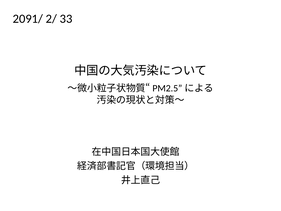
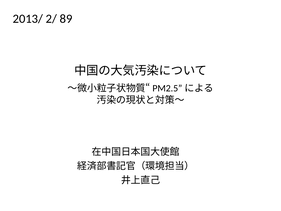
2091/: 2091/ -> 2013/ (28, 19)
33: 33 -> 89 (66, 19)
